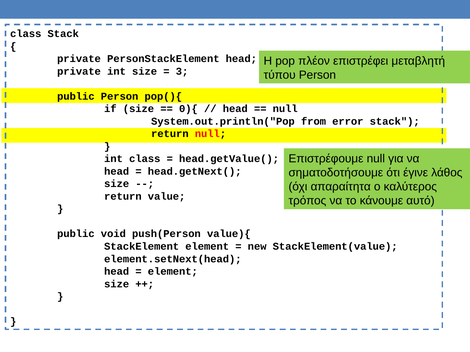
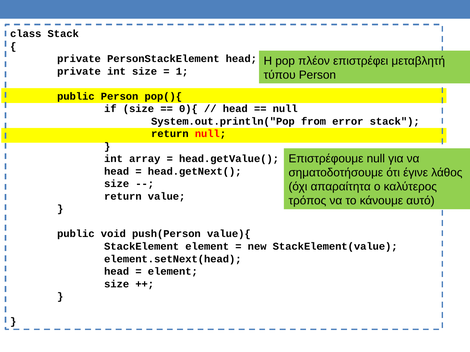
3: 3 -> 1 (182, 71)
int class: class -> array (145, 159)
